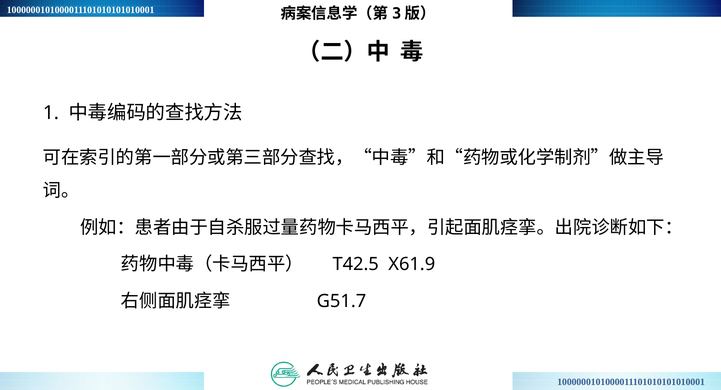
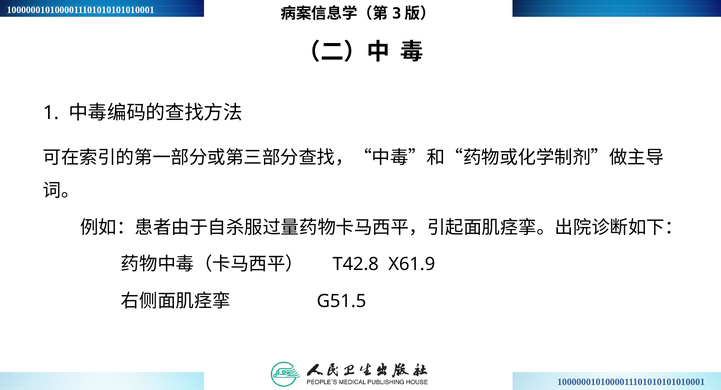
T42.5: T42.5 -> T42.8 (356, 265)
G51.7: G51.7 -> G51.5 (341, 301)
